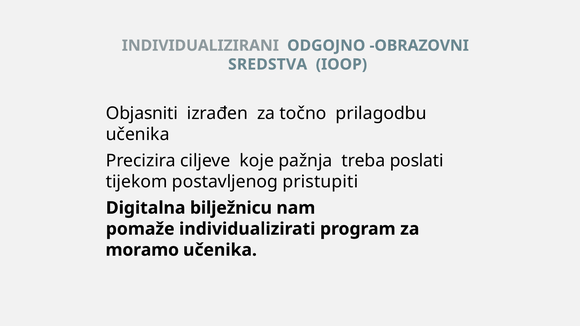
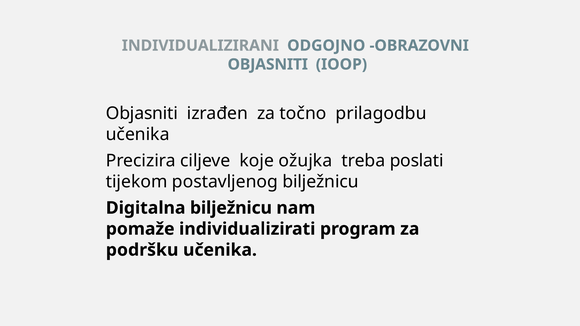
SREDSTVA: SREDSTVA -> OBJASNITI (268, 64)
pažnja: pažnja -> ožujka (305, 161)
postavljenog pristupiti: pristupiti -> bilježnicu (321, 182)
moramo: moramo -> podršku (142, 250)
